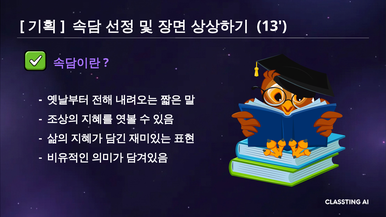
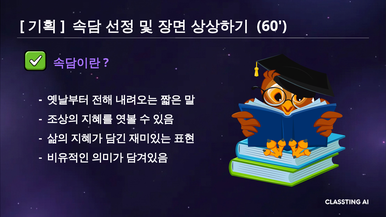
13: 13 -> 60 (272, 26)
